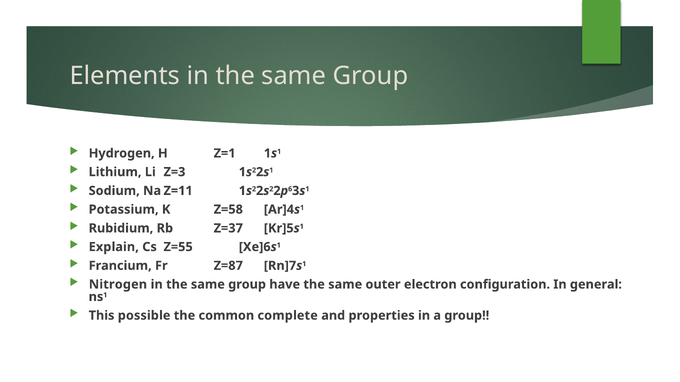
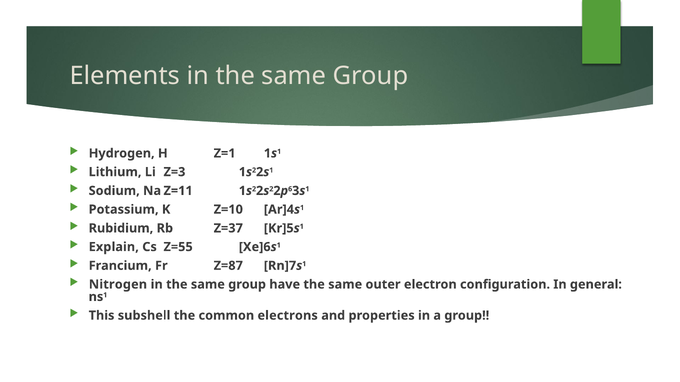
Z=58: Z=58 -> Z=10 (228, 210)
possible: possible -> subshell (144, 316)
complete: complete -> electrons (288, 316)
